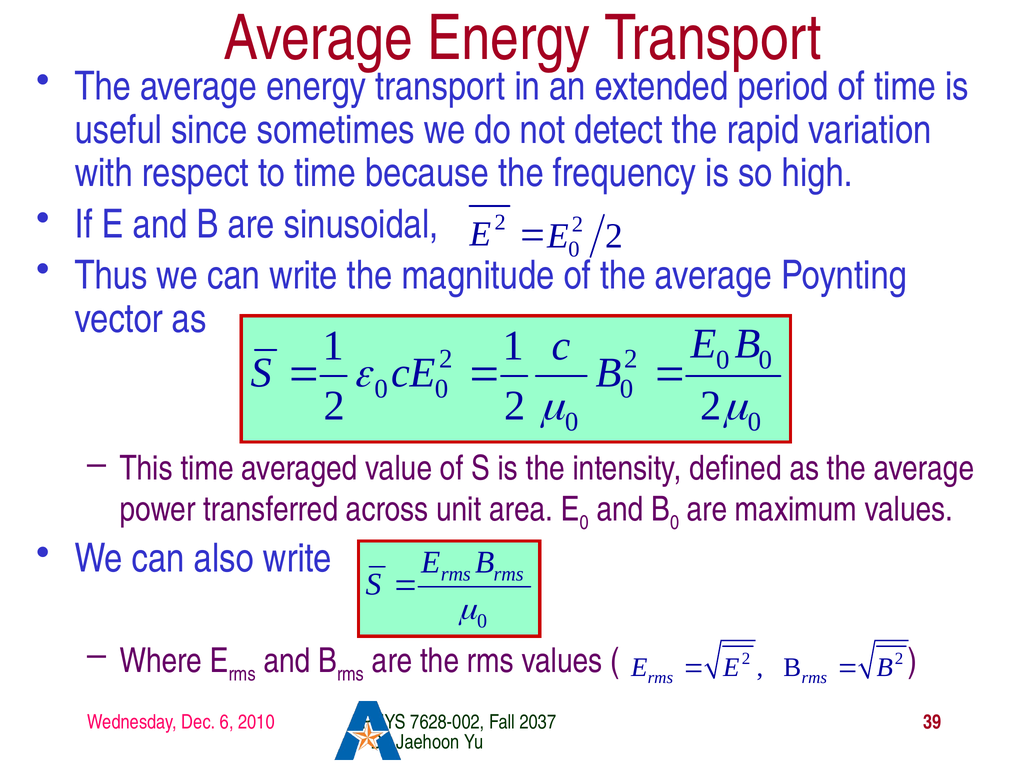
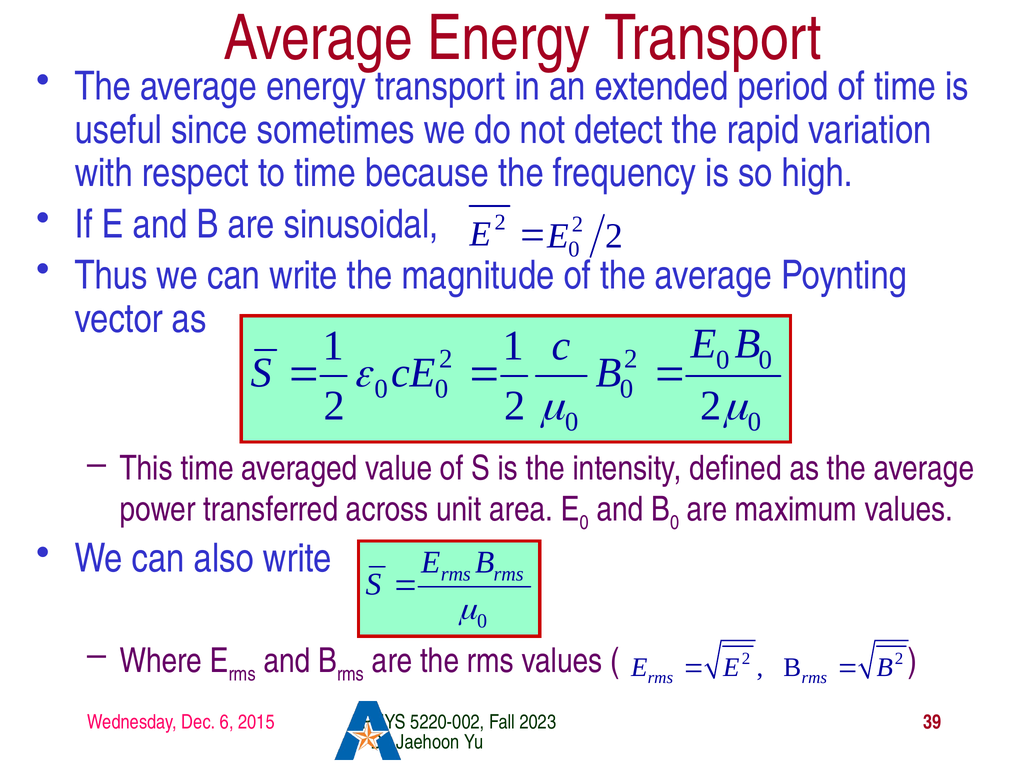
2010: 2010 -> 2015 (256, 722)
7628-002: 7628-002 -> 5220-002 (447, 722)
2037: 2037 -> 2023 (538, 722)
